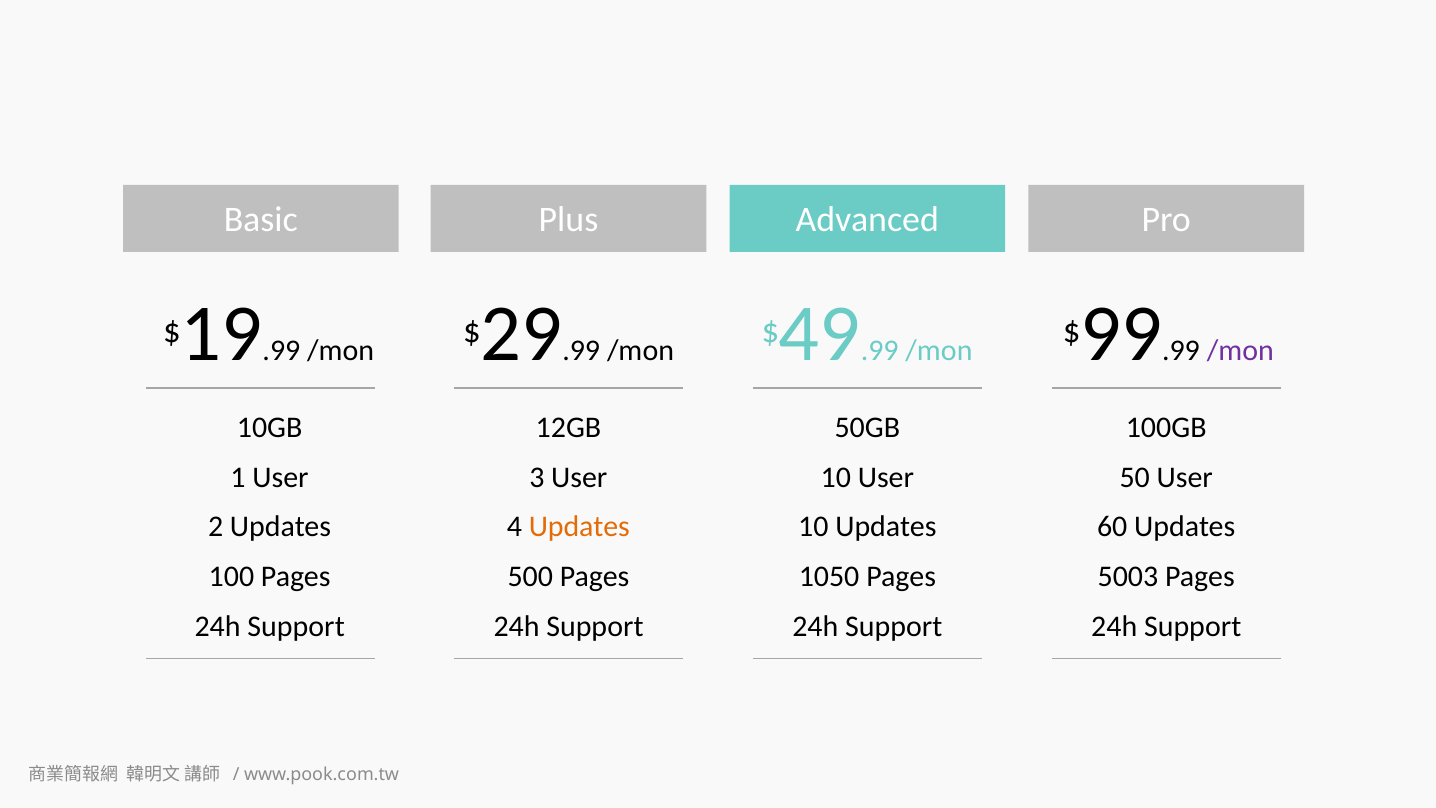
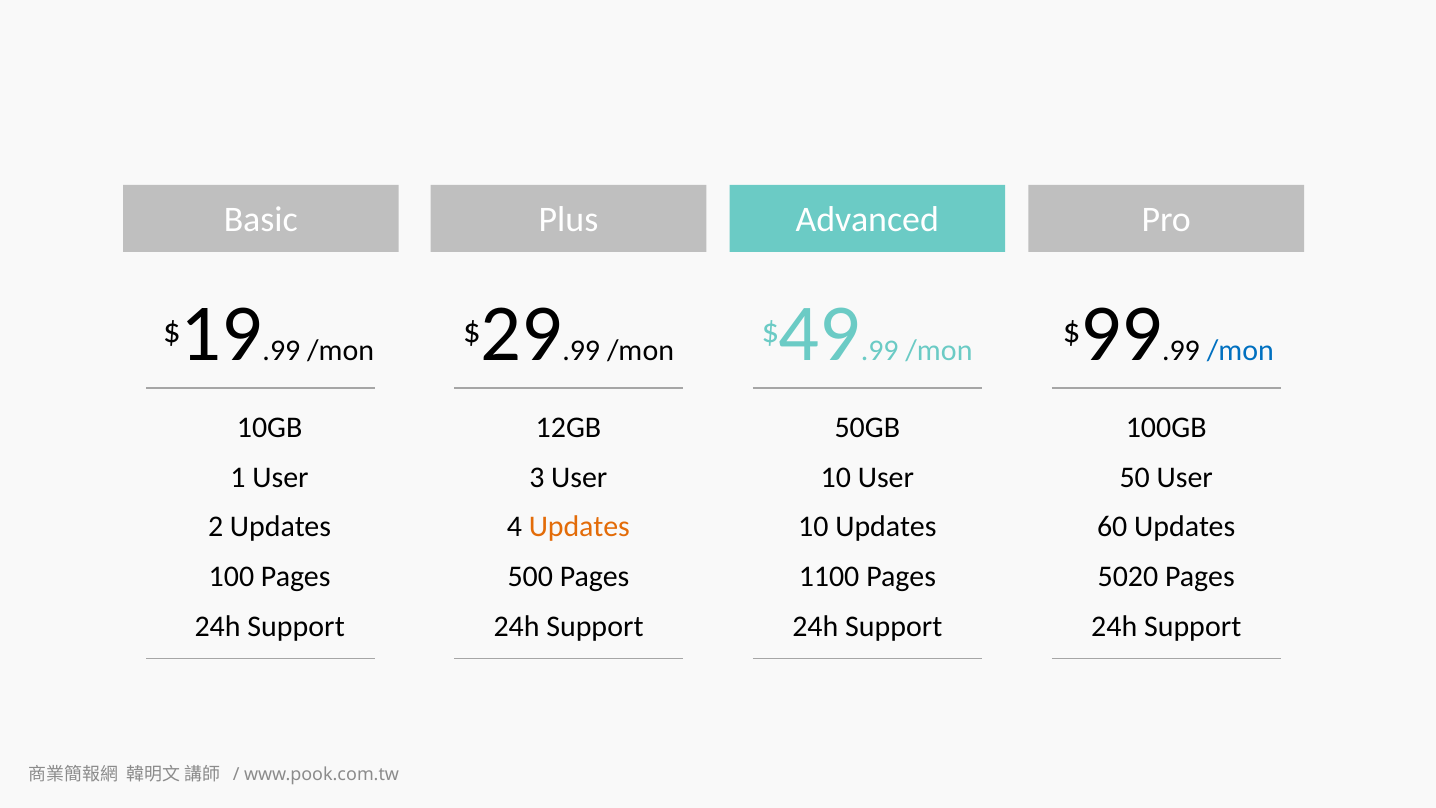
/mon colour: purple -> blue (1240, 350)
1050: 1050 -> 1100 (829, 577)
5003: 5003 -> 5020 (1128, 577)
